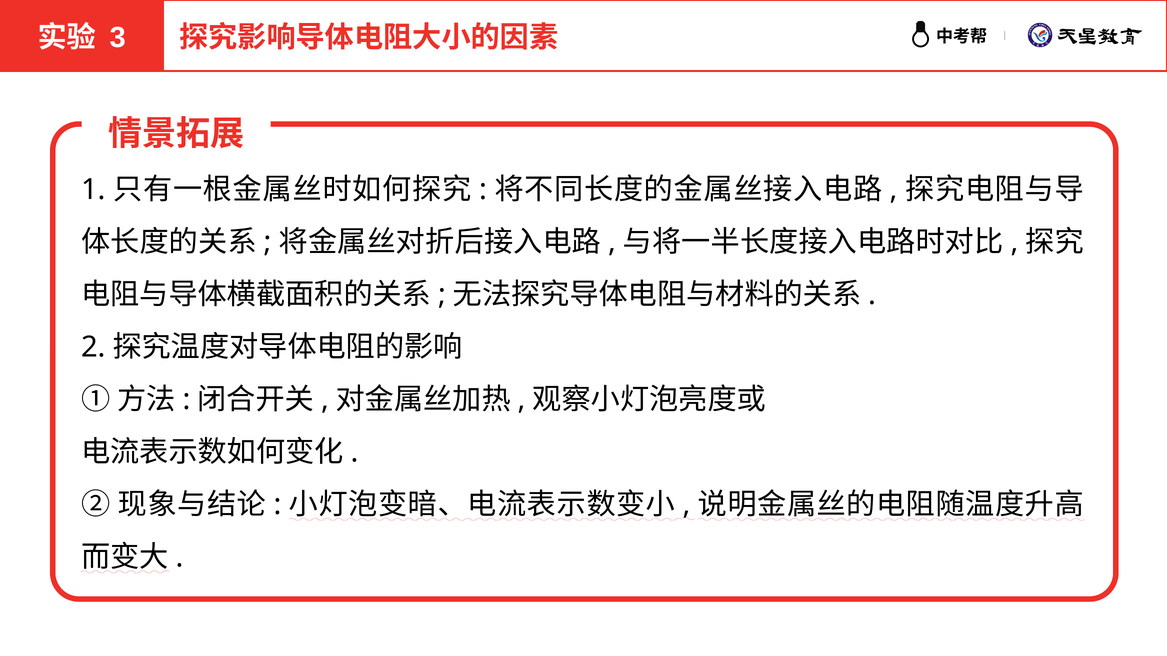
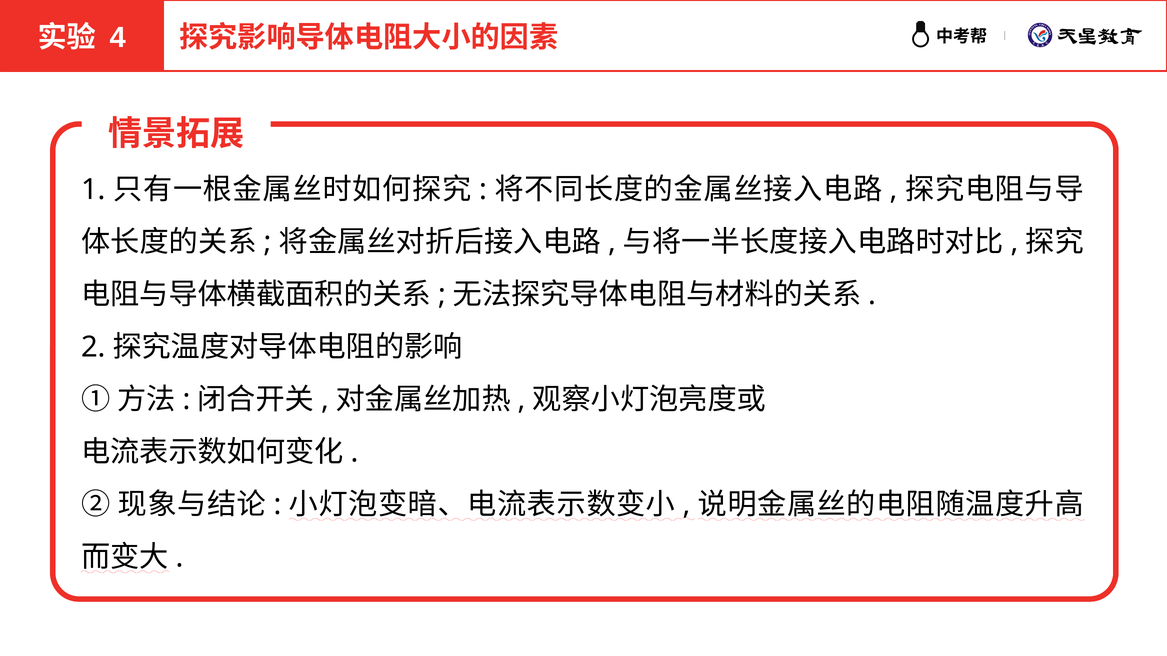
3: 3 -> 4 (118, 38)
